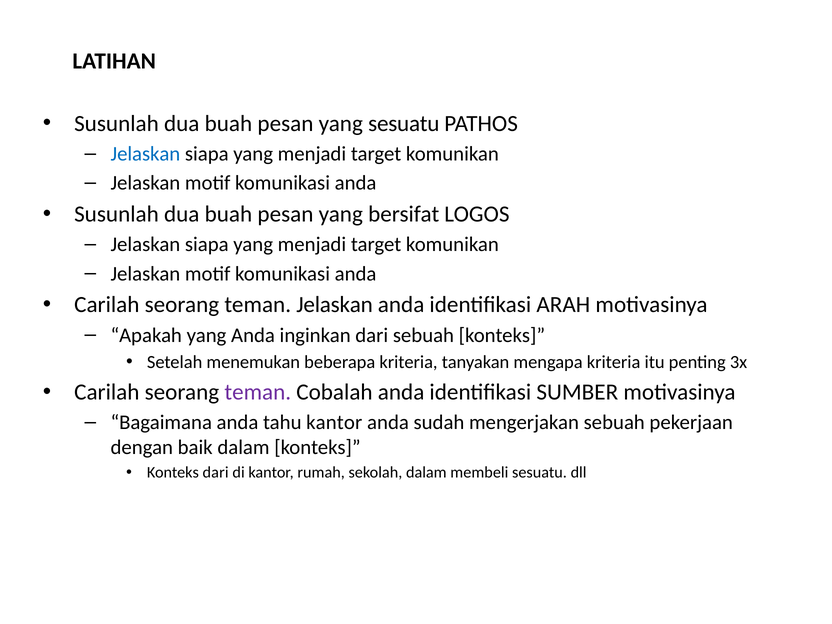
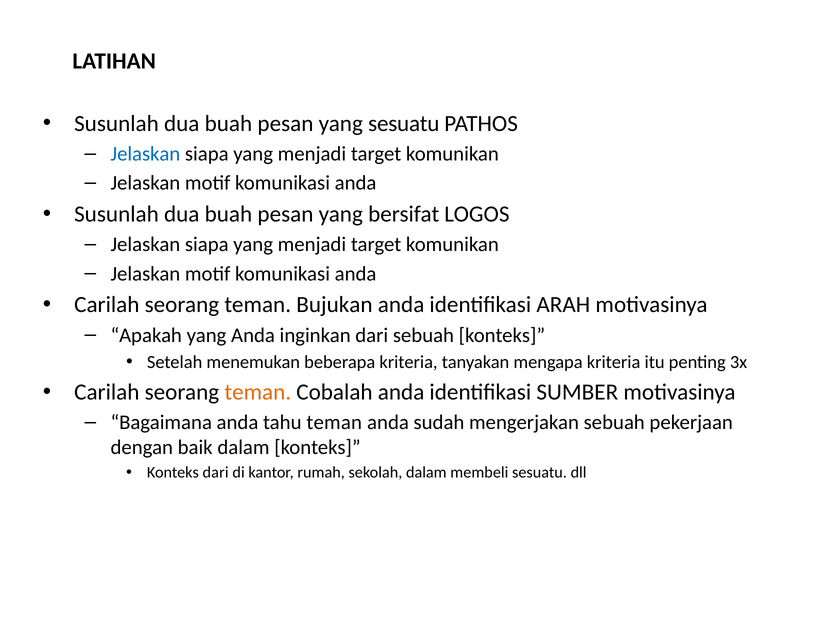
teman Jelaskan: Jelaskan -> Bujukan (334, 305)
teman colour: purple -> orange (258, 392)
tahu kantor: kantor -> teman (334, 423)
